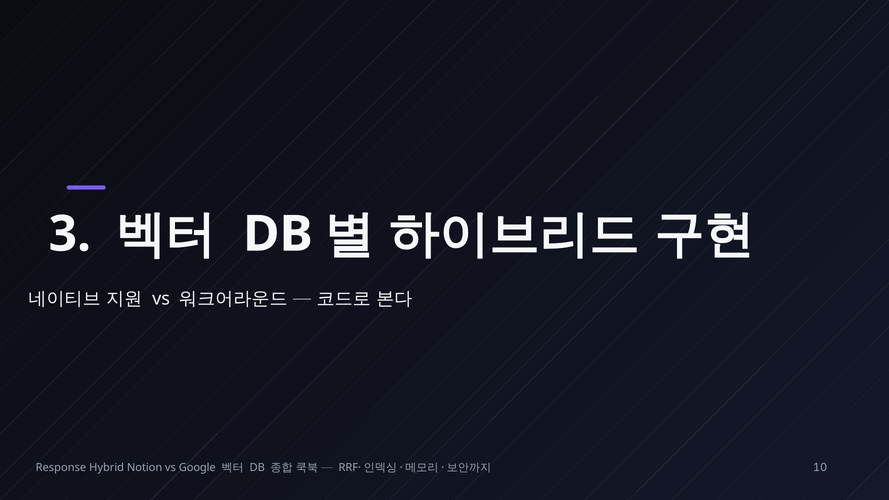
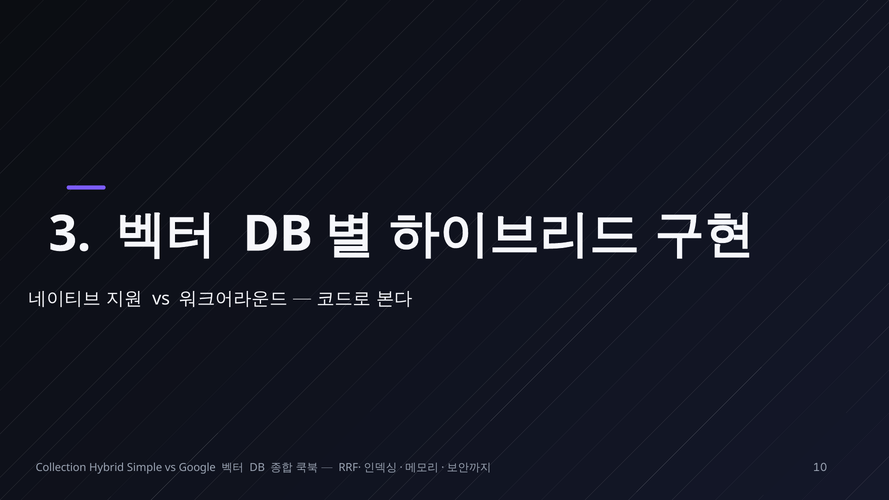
Response: Response -> Collection (61, 468)
Notion: Notion -> Simple (145, 468)
